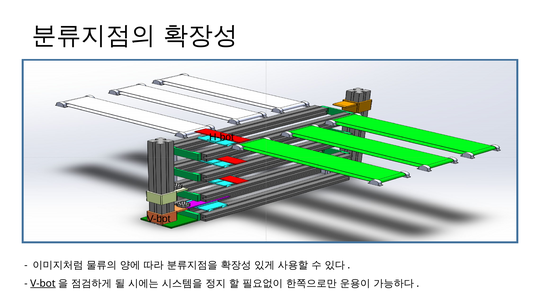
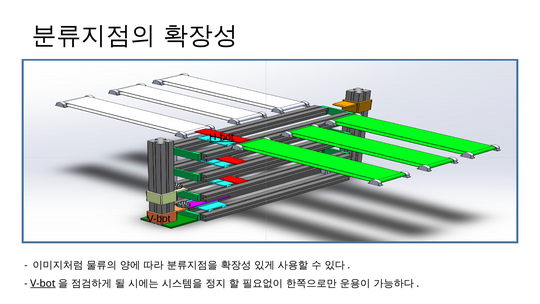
H-bot underline: none -> present (221, 137)
